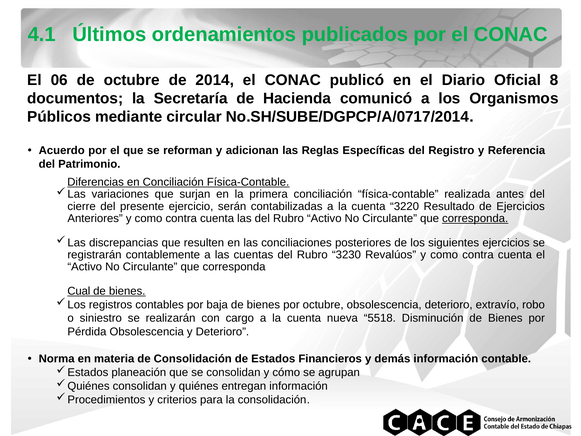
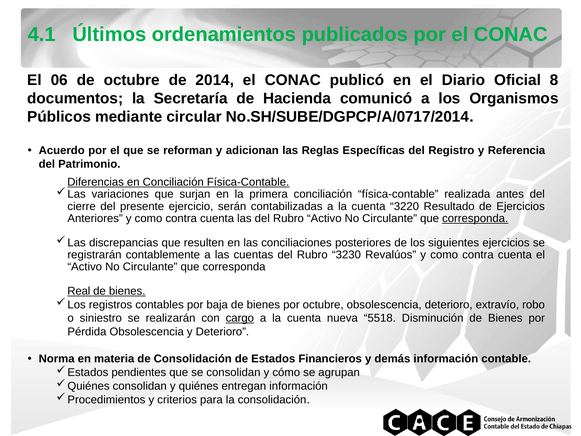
Cual: Cual -> Real (79, 291)
cargo underline: none -> present (240, 318)
planeación: planeación -> pendientes (139, 372)
